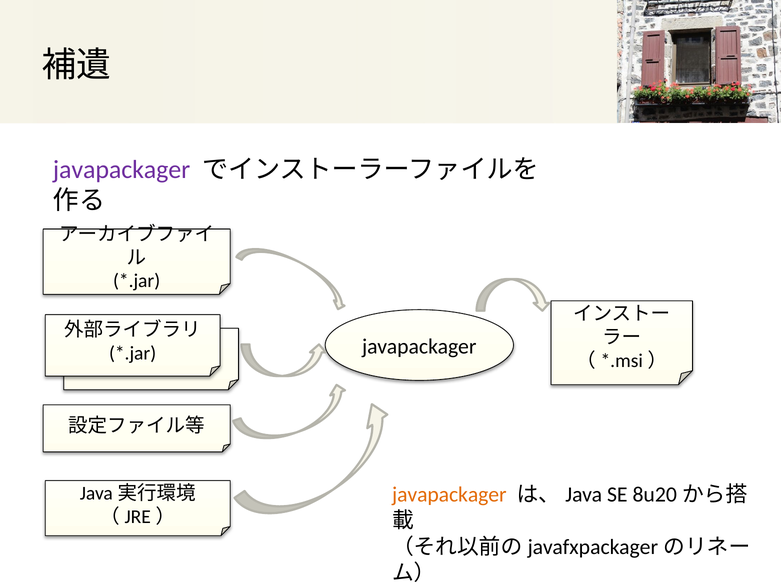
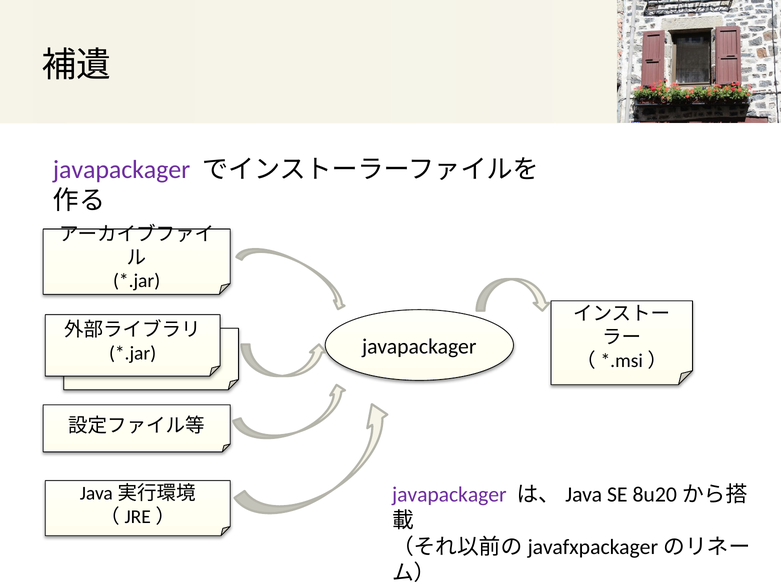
javapackager colour: orange -> purple (449, 495)
